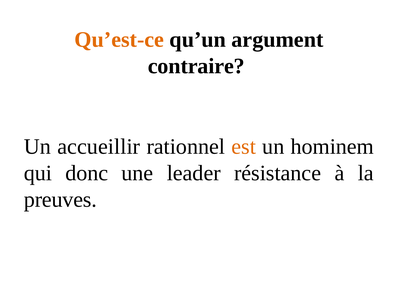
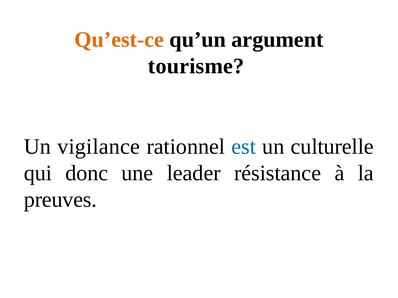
contraire: contraire -> tourisme (196, 66)
accueillir: accueillir -> vigilance (99, 147)
est colour: orange -> blue (244, 147)
hominem: hominem -> culturelle (332, 147)
